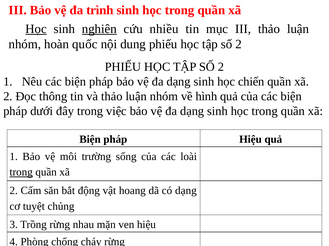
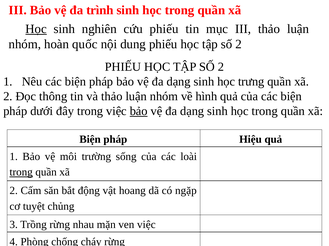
nghiên underline: present -> none (99, 29)
cứu nhiều: nhiều -> phiếu (164, 29)
chiến: chiến -> trưng (251, 82)
bảo underline: none -> present (139, 111)
có dạng: dạng -> ngặp (186, 191)
ven hiệu: hiệu -> việc (146, 225)
